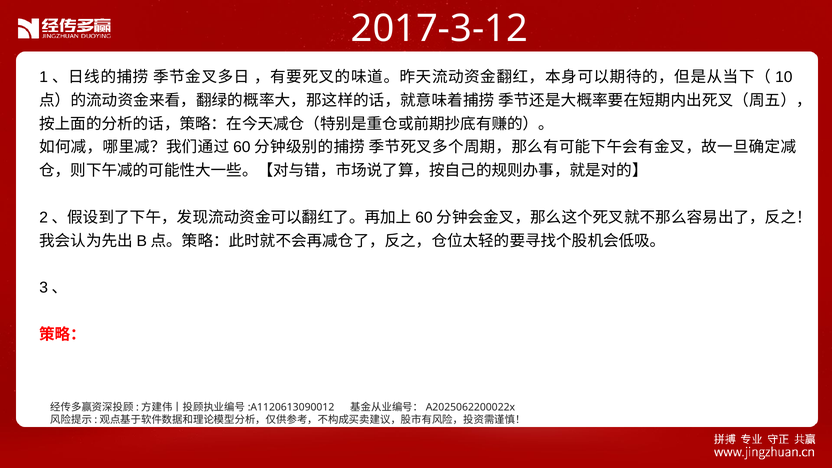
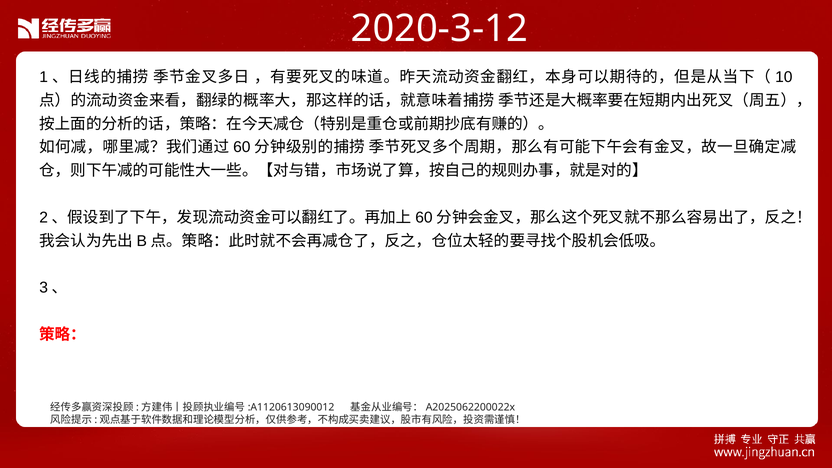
2017-3-12: 2017-3-12 -> 2020-3-12 (439, 29)
